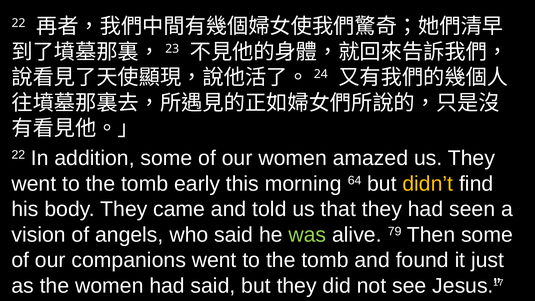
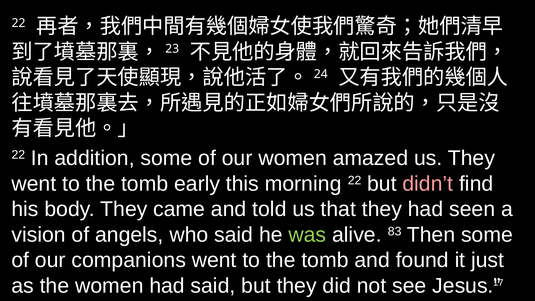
morning 64: 64 -> 22 (355, 180)
didn’t colour: yellow -> pink (428, 184)
79: 79 -> 83 (395, 231)
